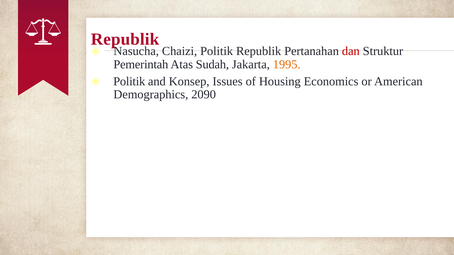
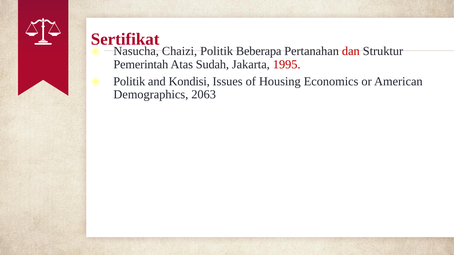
Republik: Republik -> Sertifikat (125, 39)
Politik Republik: Republik -> Beberapa (259, 51)
1995 colour: orange -> red (287, 64)
Konsep: Konsep -> Kondisi (189, 81)
2090: 2090 -> 2063 (204, 95)
